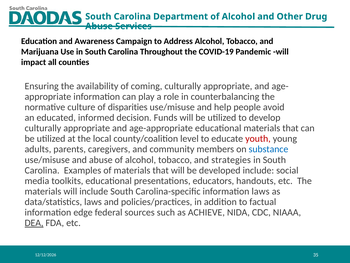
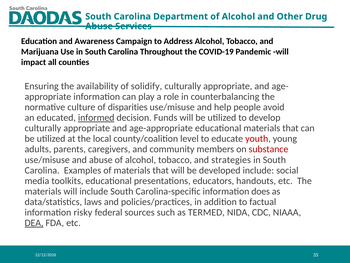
coming: coming -> solidify (147, 86)
informed underline: none -> present (96, 117)
substance colour: blue -> red (268, 149)
information laws: laws -> does (261, 191)
edge: edge -> risky (83, 212)
ACHIEVE: ACHIEVE -> TERMED (206, 212)
